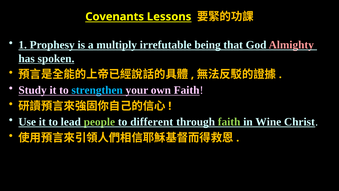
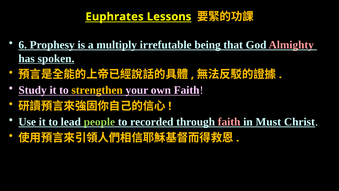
Covenants: Covenants -> Euphrates (115, 17)
1: 1 -> 6 (23, 45)
strengthen colour: light blue -> yellow (97, 90)
different: different -> recorded (152, 122)
faith colour: light green -> pink (229, 122)
Wine: Wine -> Must (268, 122)
